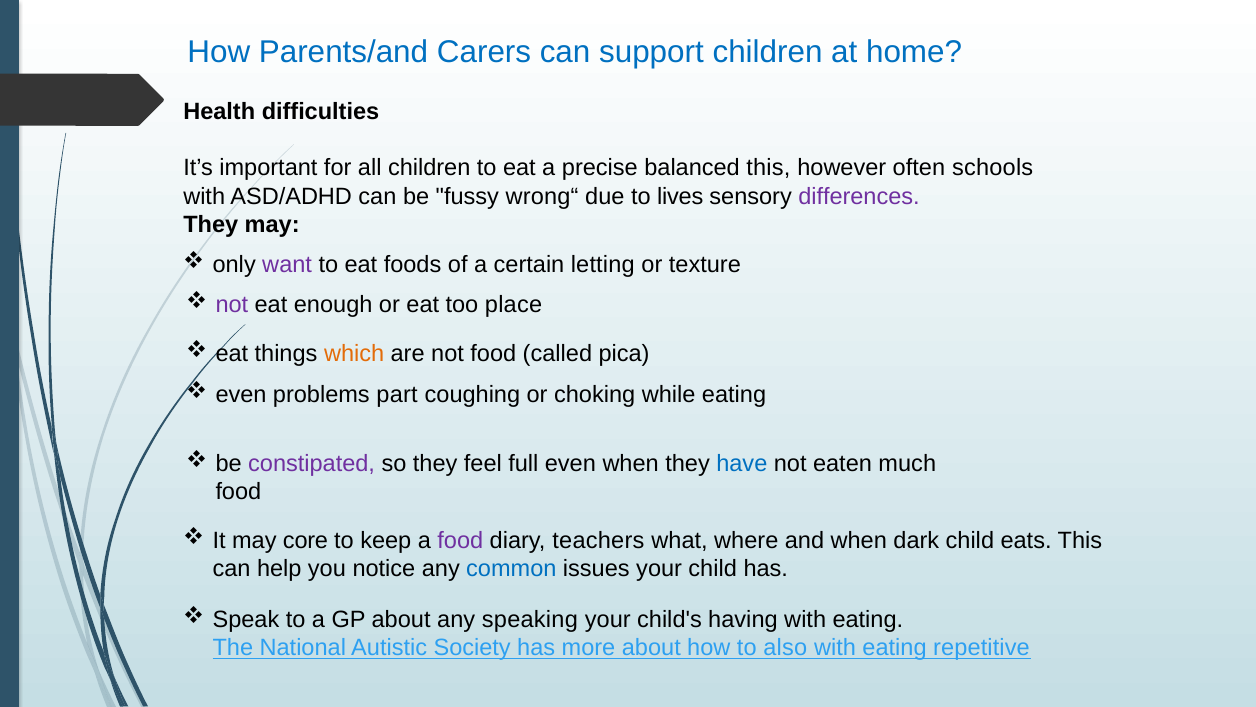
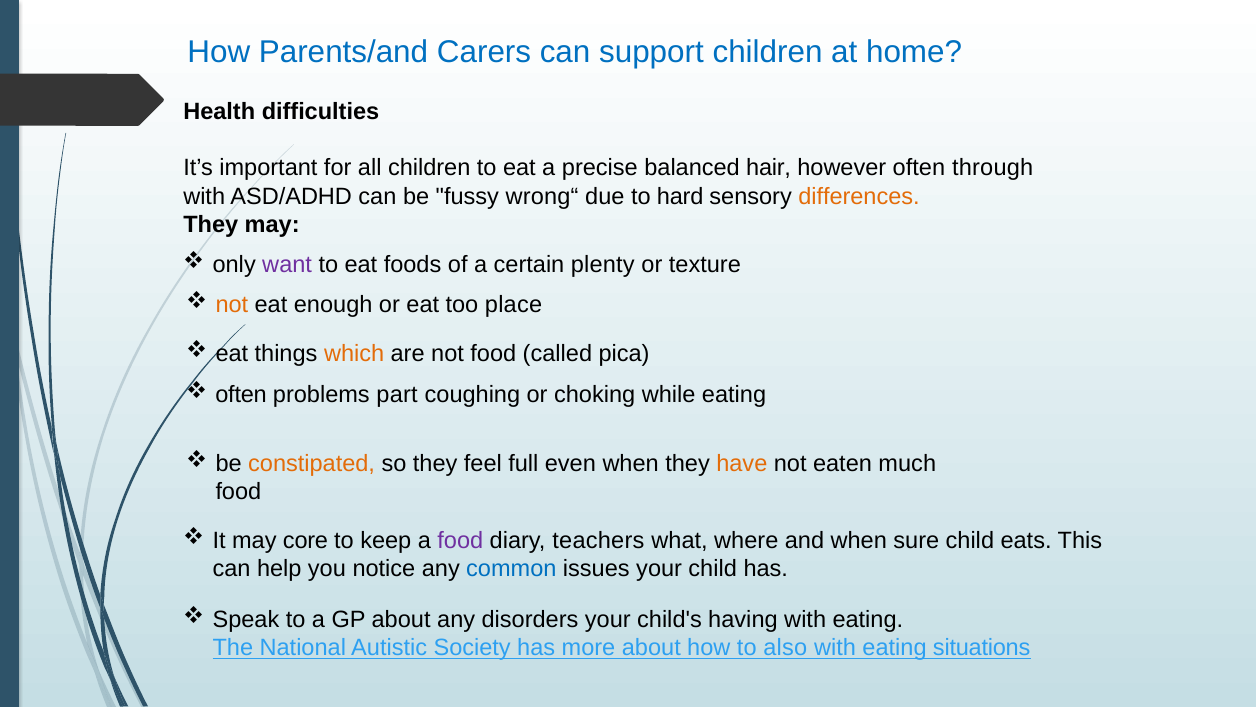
balanced this: this -> hair (769, 168)
schools: schools -> through (993, 168)
lives: lives -> hard (680, 196)
differences colour: purple -> orange (859, 196)
letting: letting -> plenty (603, 265)
not colour: purple -> orange (232, 304)
even: even -> often (241, 395)
constipated colour: purple -> orange (312, 463)
have colour: blue -> orange (742, 463)
dark: dark -> sure (916, 540)
speaking: speaking -> disorders (530, 619)
repetitive: repetitive -> situations (982, 647)
